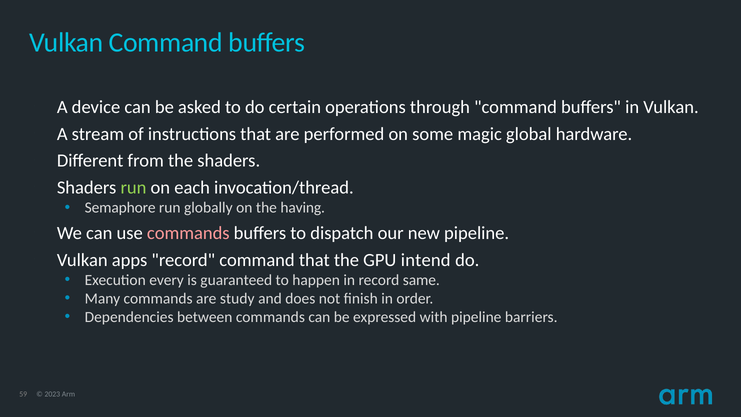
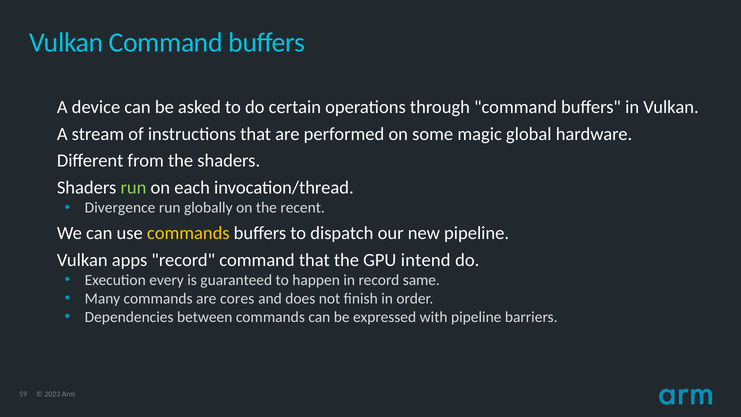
Semaphore: Semaphore -> Divergence (120, 208)
having: having -> recent (303, 208)
commands colour: pink -> yellow (188, 233)
study: study -> cores (237, 299)
